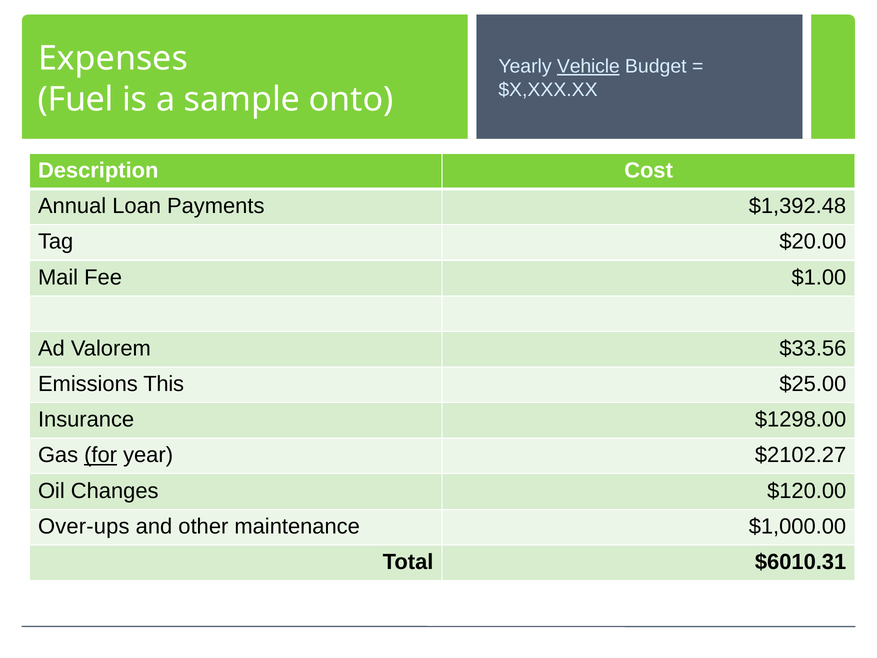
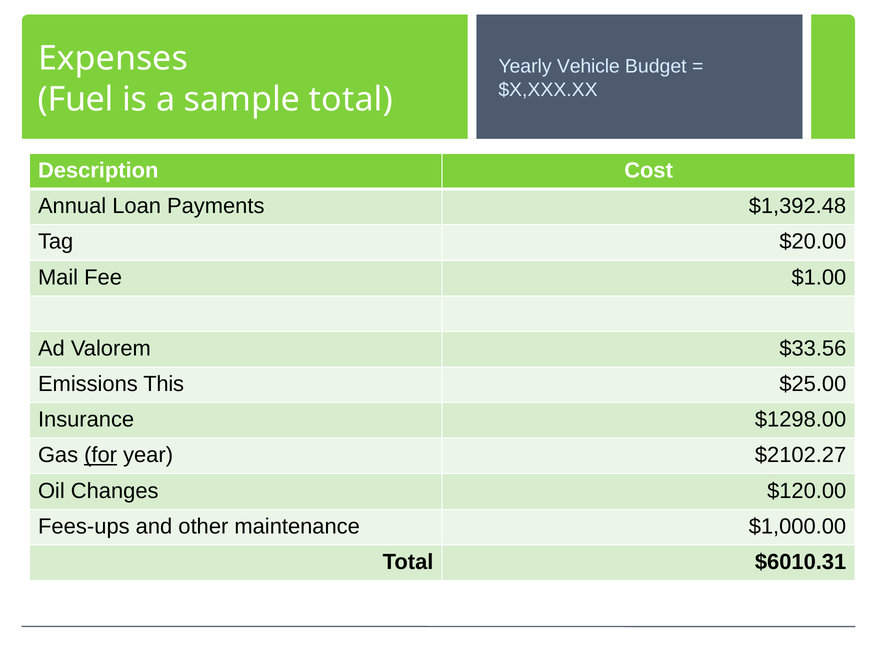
Vehicle underline: present -> none (588, 66)
sample onto: onto -> total (351, 100)
Over-ups: Over-ups -> Fees-ups (84, 526)
